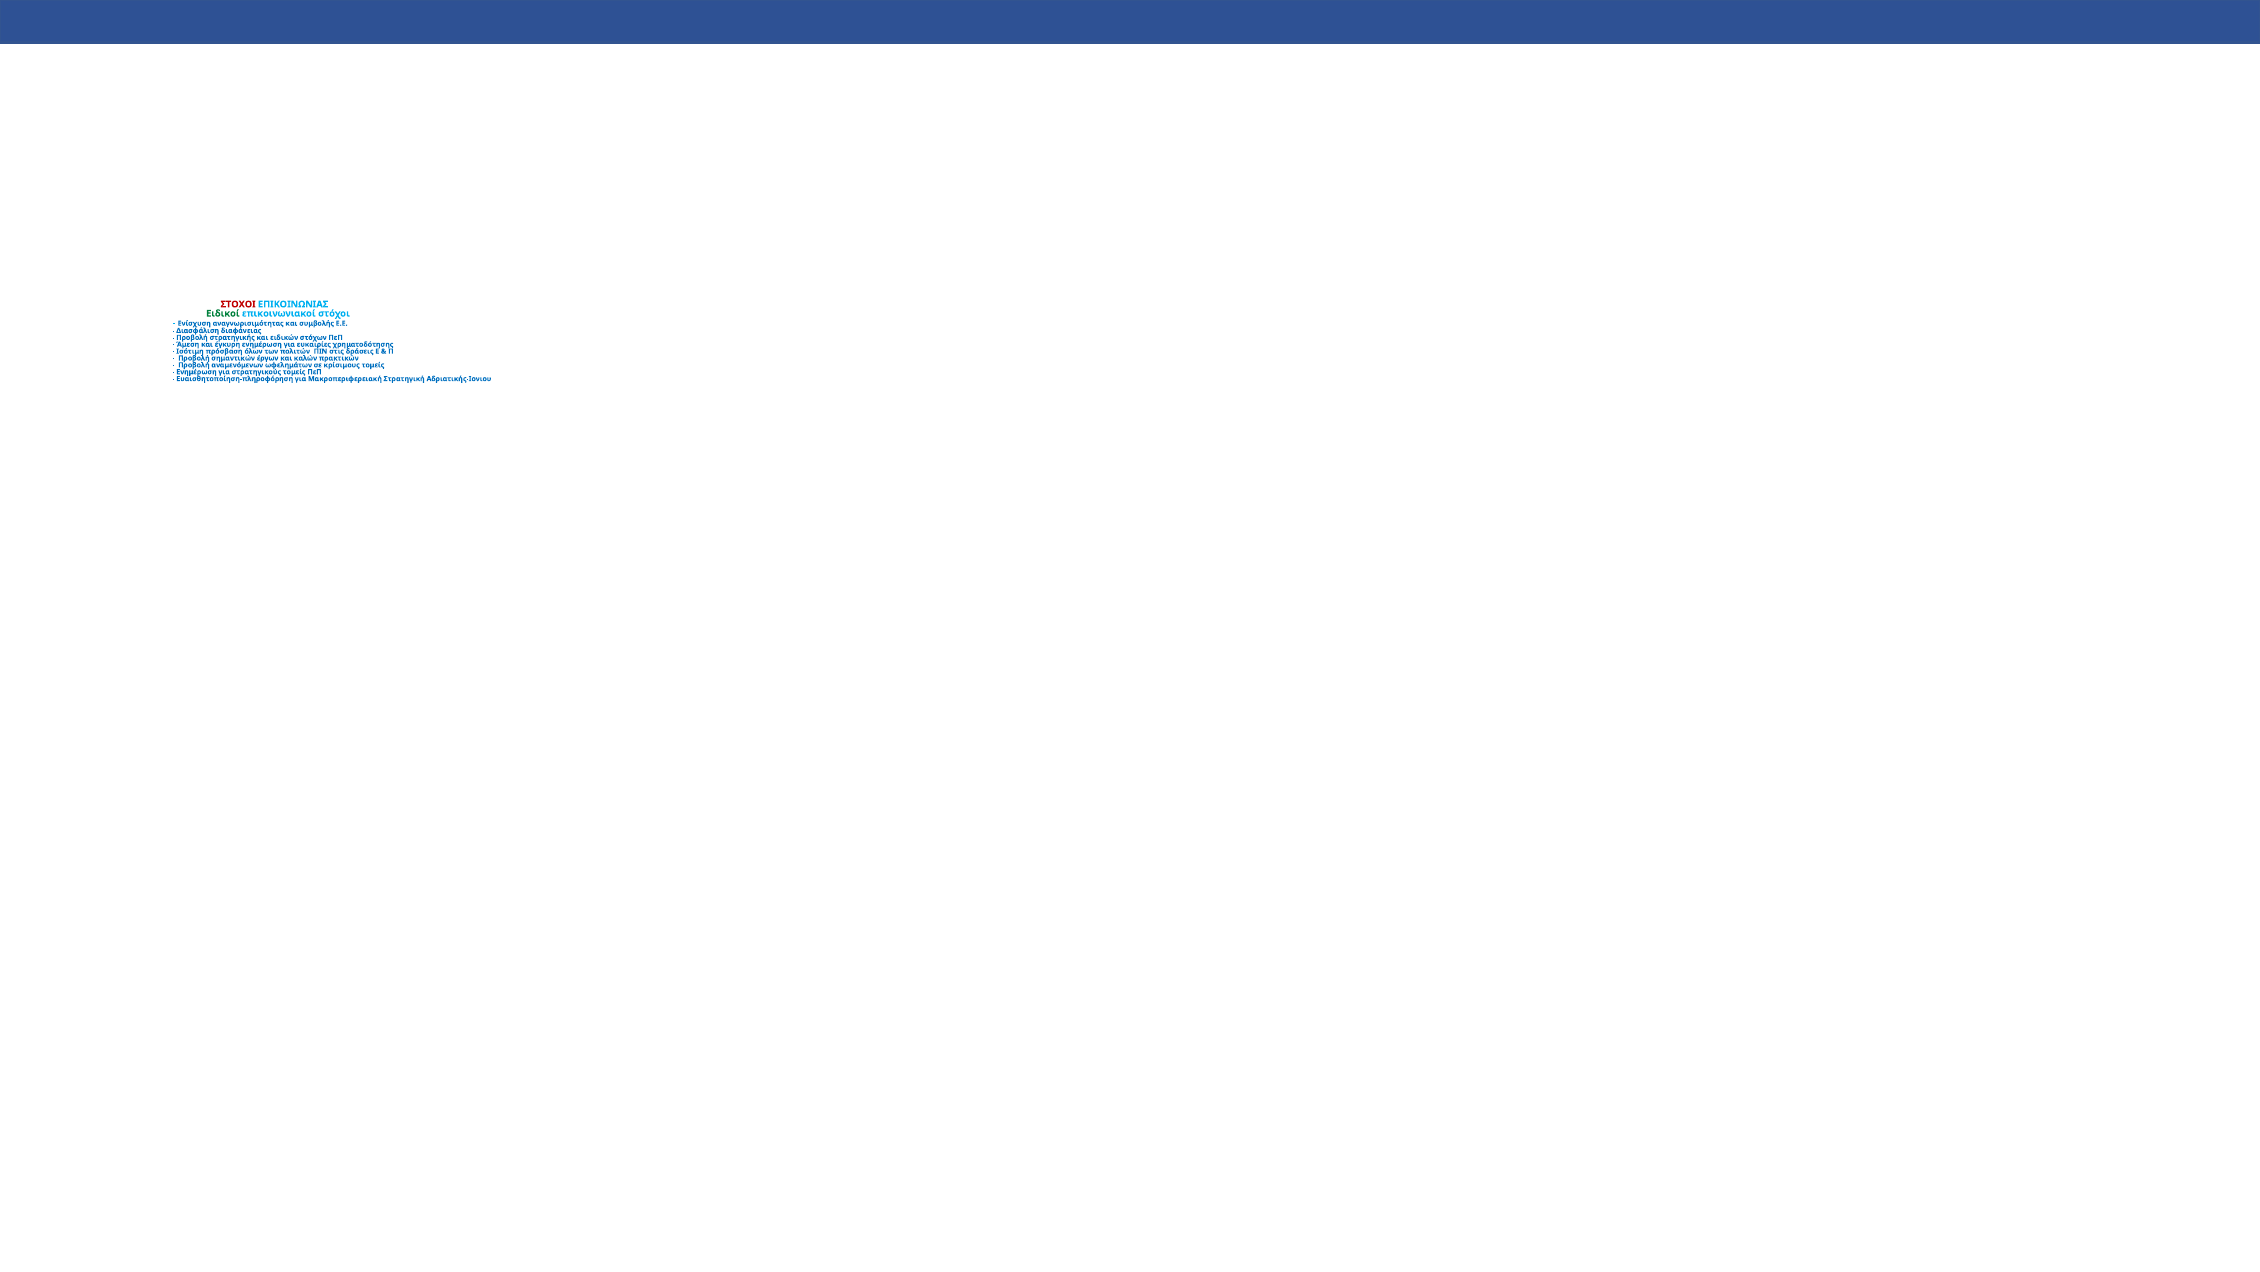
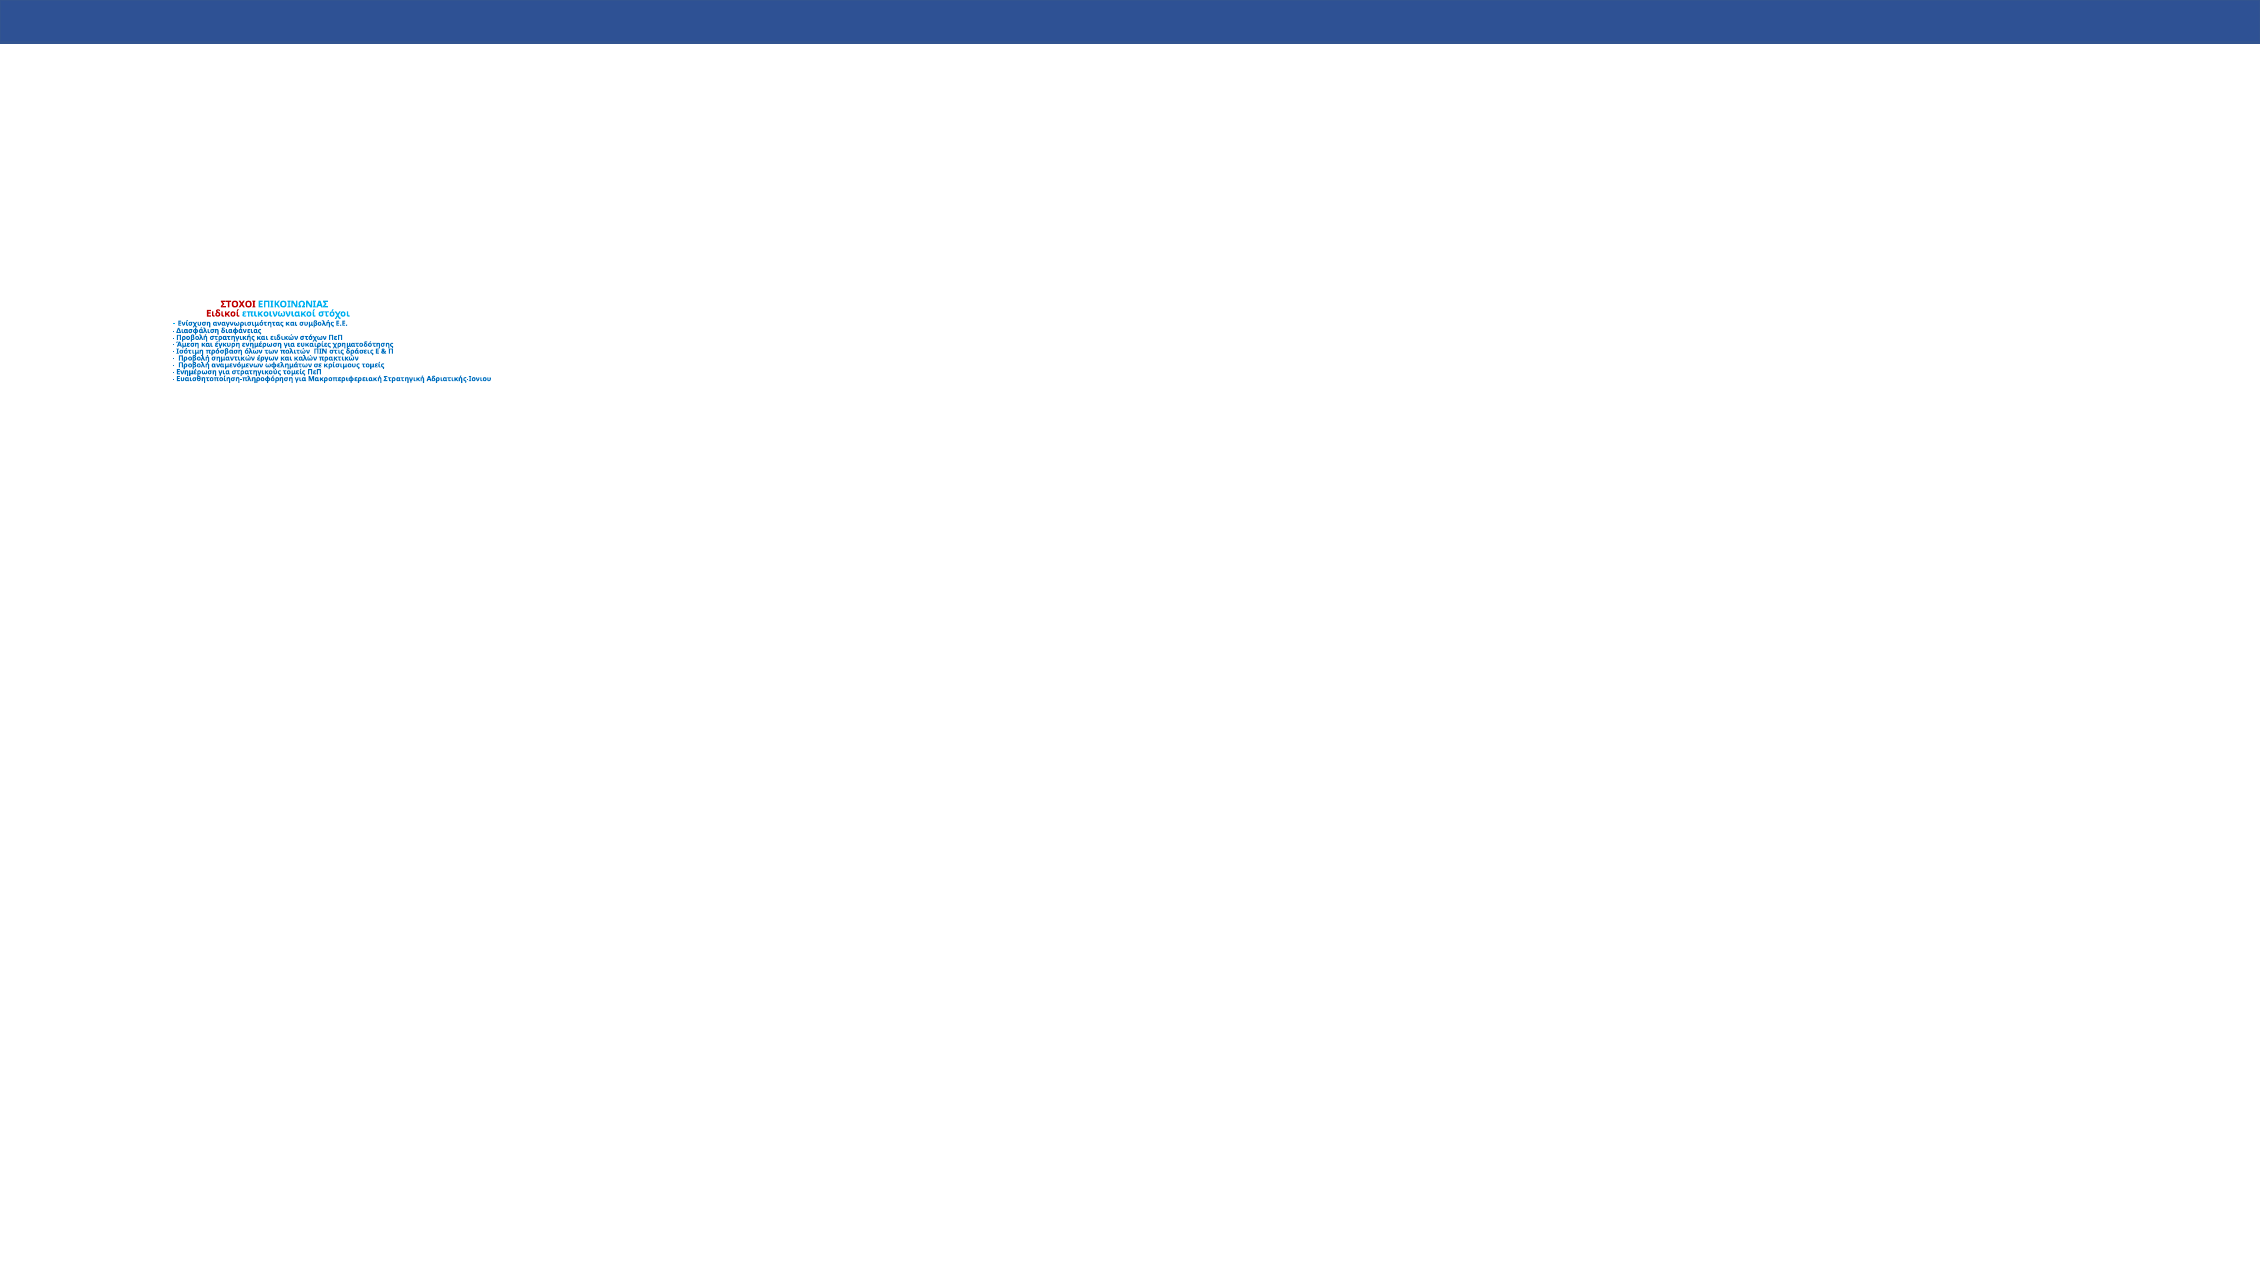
Ειδικοί colour: green -> red (223, 313)
